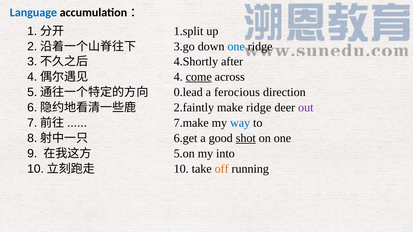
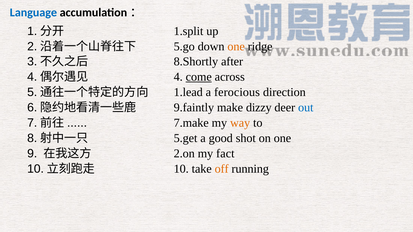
3.go: 3.go -> 5.go (184, 46)
one colour: blue -> orange (236, 46)
4.Shortly: 4.Shortly -> 8.Shortly (196, 62)
0.lead: 0.lead -> 1.lead (188, 92)
2.faintly: 2.faintly -> 9.faintly (194, 108)
make ridge: ridge -> dizzy (259, 108)
out colour: purple -> blue (306, 108)
way colour: blue -> orange (240, 123)
6.get: 6.get -> 5.get (186, 138)
shot underline: present -> none (246, 138)
5.on: 5.on -> 2.on (184, 154)
into: into -> fact (225, 154)
